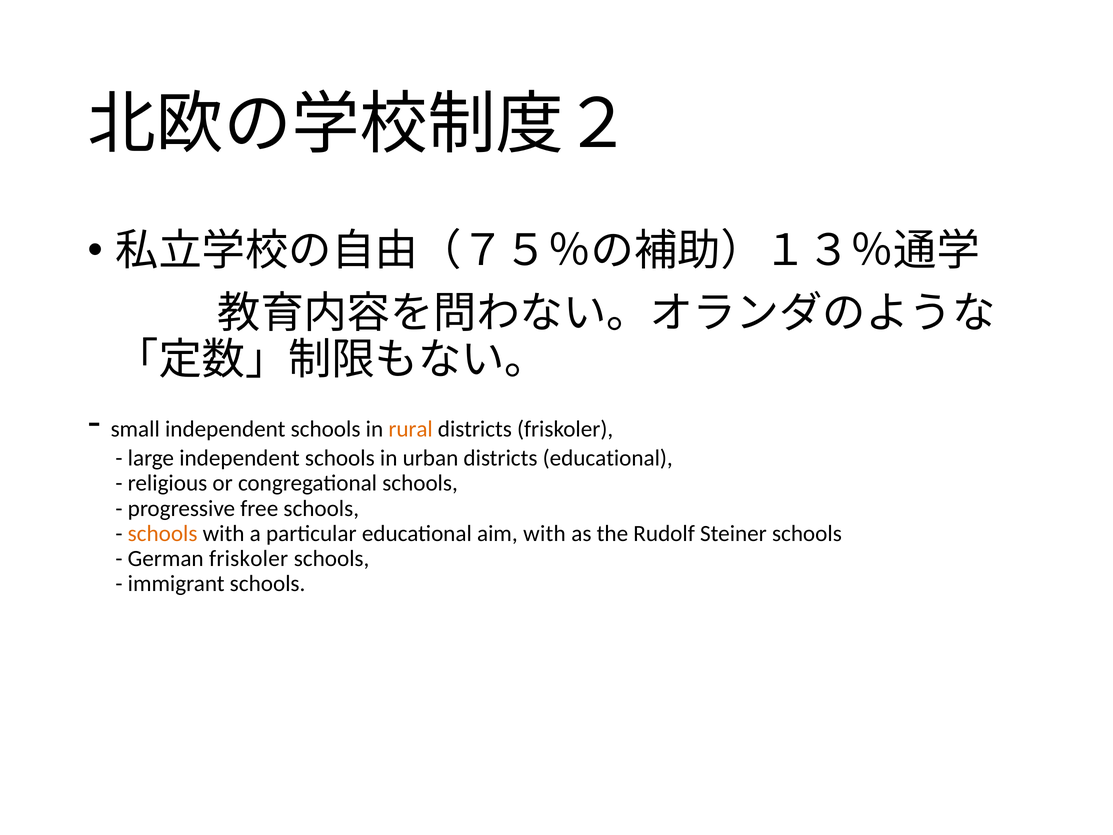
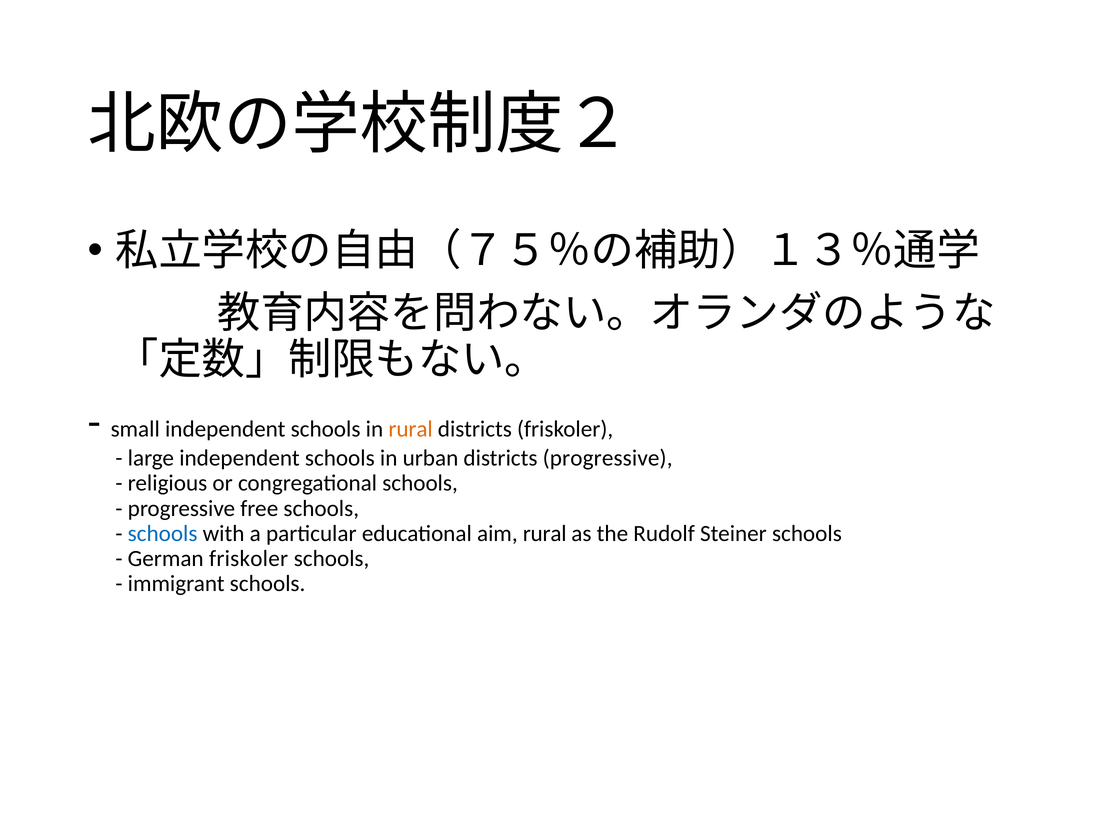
districts educational: educational -> progressive (608, 458)
schools colour: orange -> blue (163, 533)
aim with: with -> rural (545, 533)
